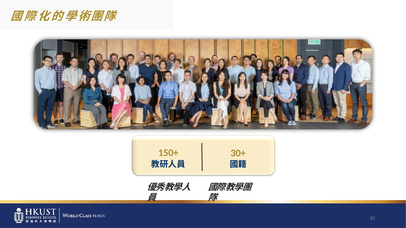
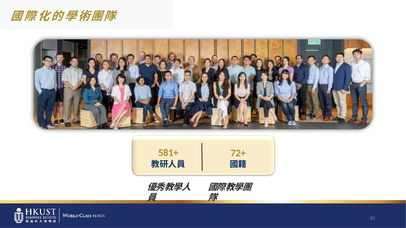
150+: 150+ -> 581+ (168, 153)
30+: 30+ -> 72+ (238, 153)
